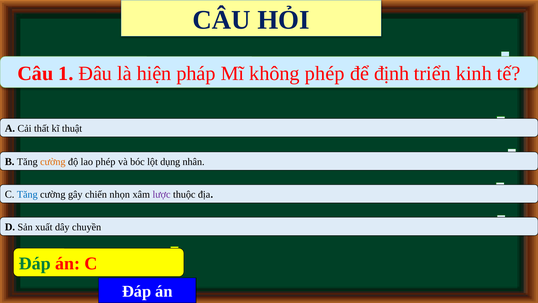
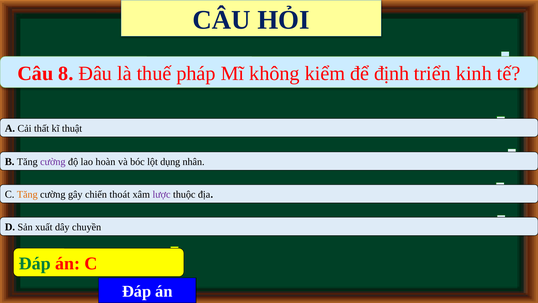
1: 1 -> 8 (66, 73)
hiện: hiện -> thuế (154, 73)
không phép: phép -> kiểm (325, 73)
cường colour: orange -> purple (53, 162)
lao phép: phép -> hoàn (105, 162)
Tăng colour: blue -> orange (27, 194)
nhọn: nhọn -> thoát (120, 194)
